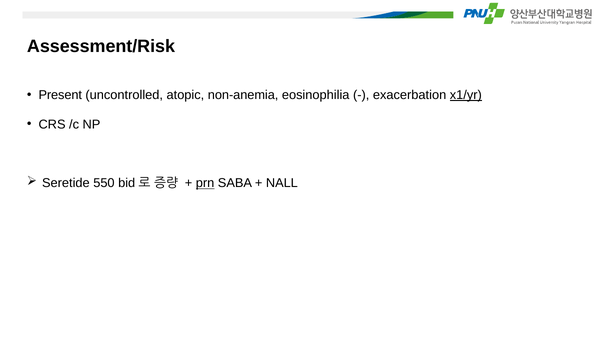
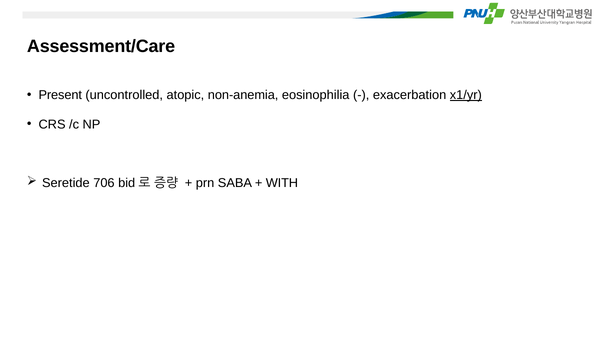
Assessment/Risk: Assessment/Risk -> Assessment/Care (101, 46)
550: 550 -> 706 (104, 183)
prn underline: present -> none (205, 183)
NALL: NALL -> WITH (282, 183)
